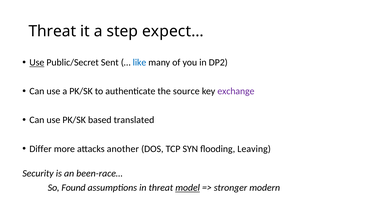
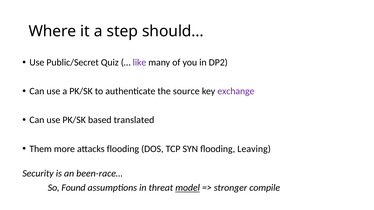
Threat: Threat -> Where (52, 31)
expect…: expect… -> should… (173, 31)
Use underline: present -> none (37, 63)
Sent: Sent -> Quiz (110, 63)
like colour: blue -> purple (139, 63)
Differ: Differ -> Them (41, 149)
attacks another: another -> flooding (123, 149)
modern: modern -> compile (265, 188)
